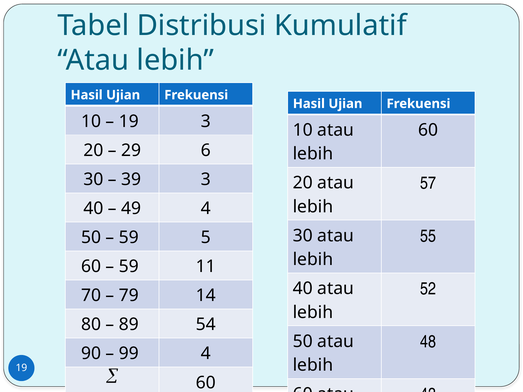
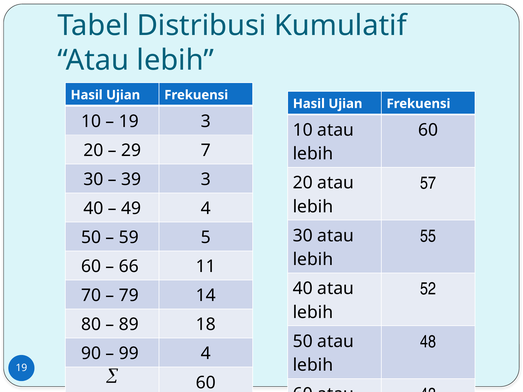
6: 6 -> 7 (206, 150)
59: 59 -> 66 (129, 267)
89 54: 54 -> 18 (206, 325)
